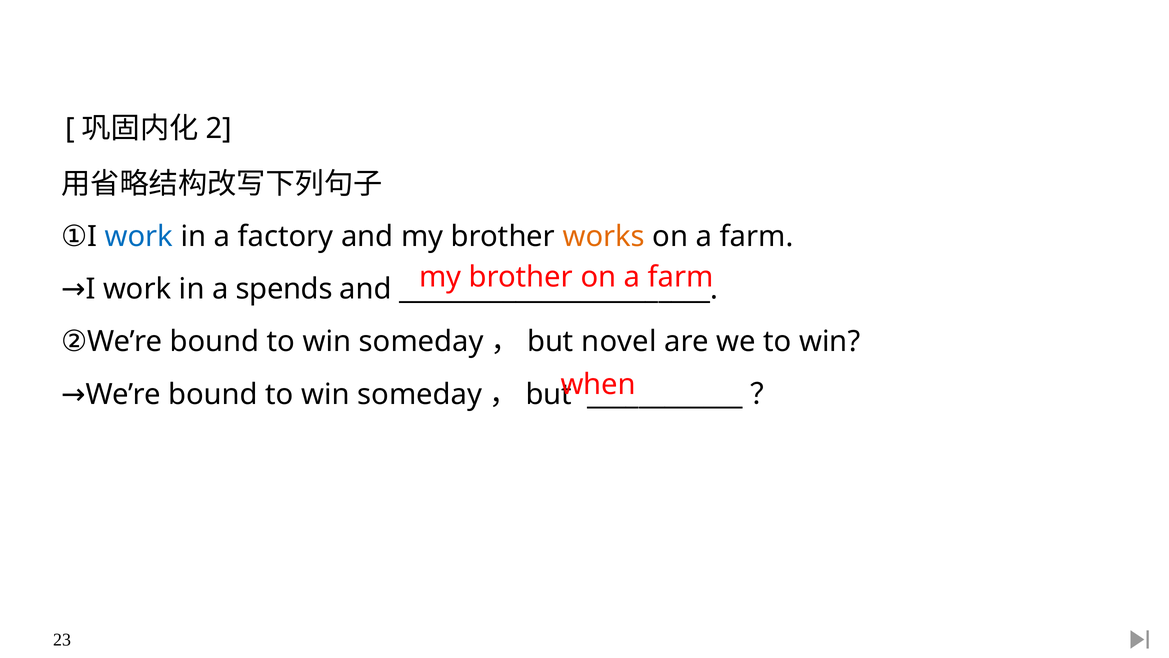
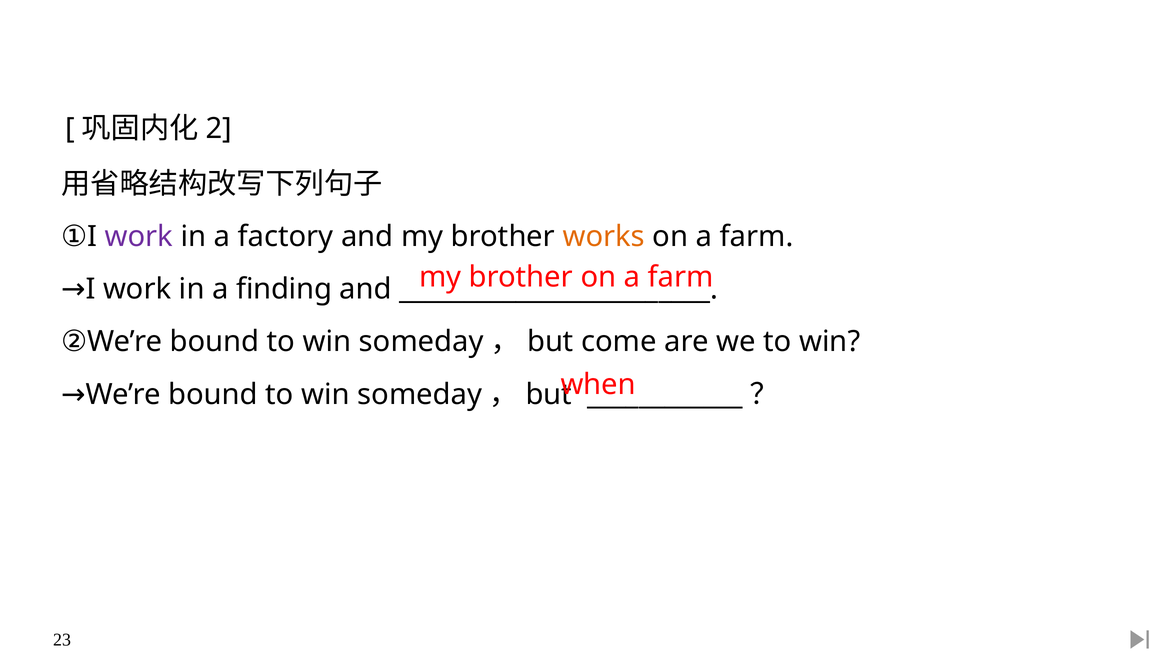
work colour: blue -> purple (139, 236)
spends: spends -> finding (284, 289)
novel: novel -> come (619, 342)
